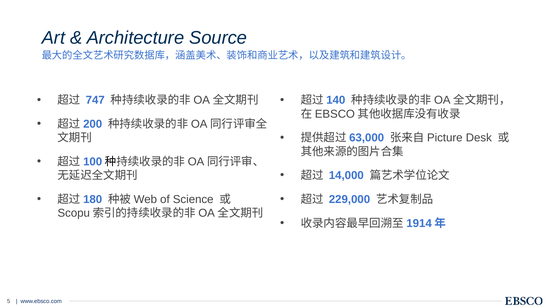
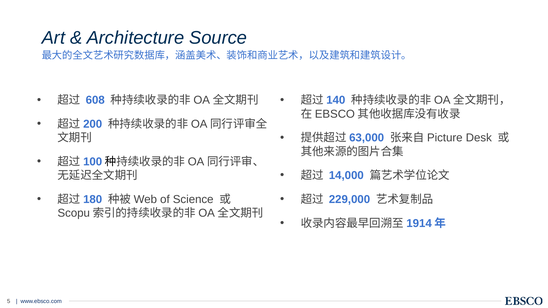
747: 747 -> 608 (95, 100)
